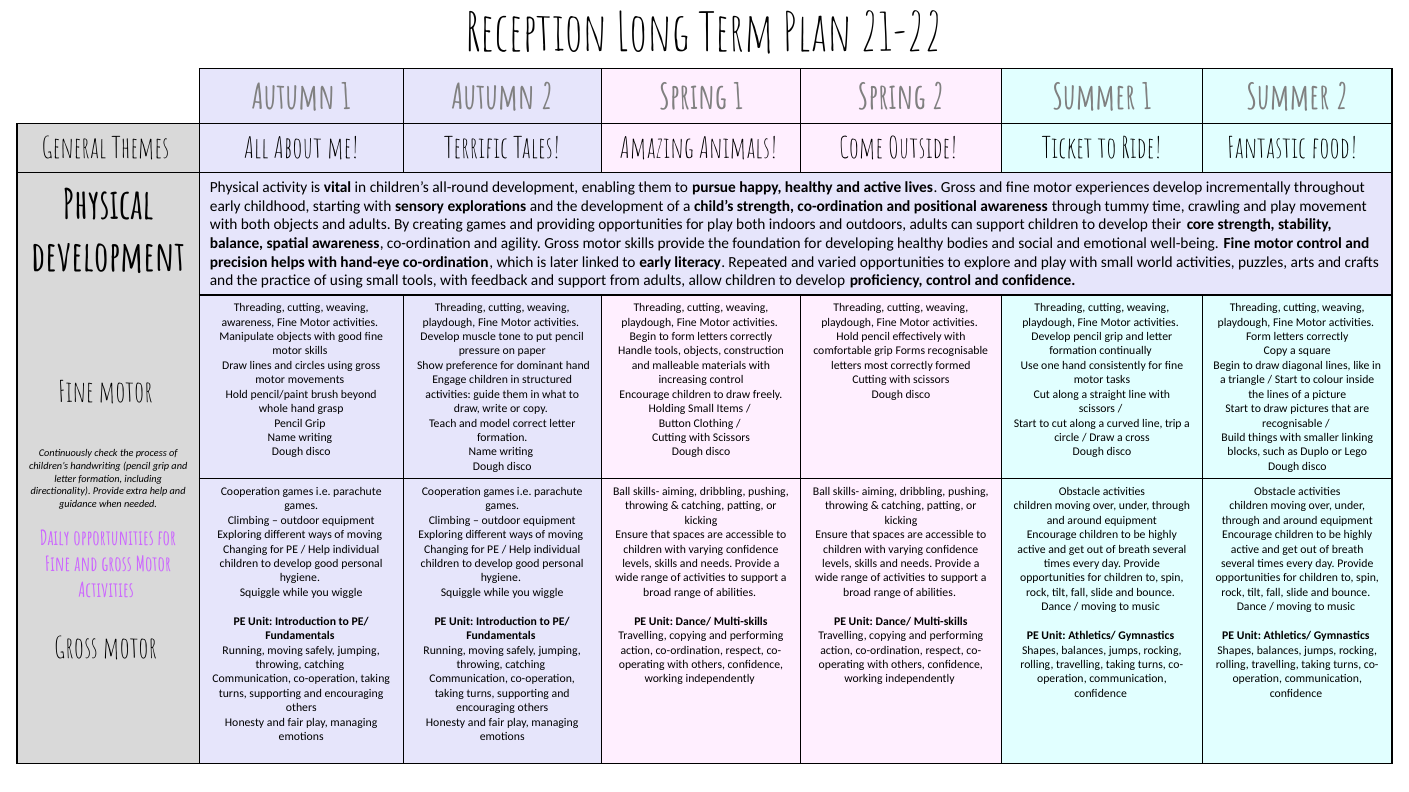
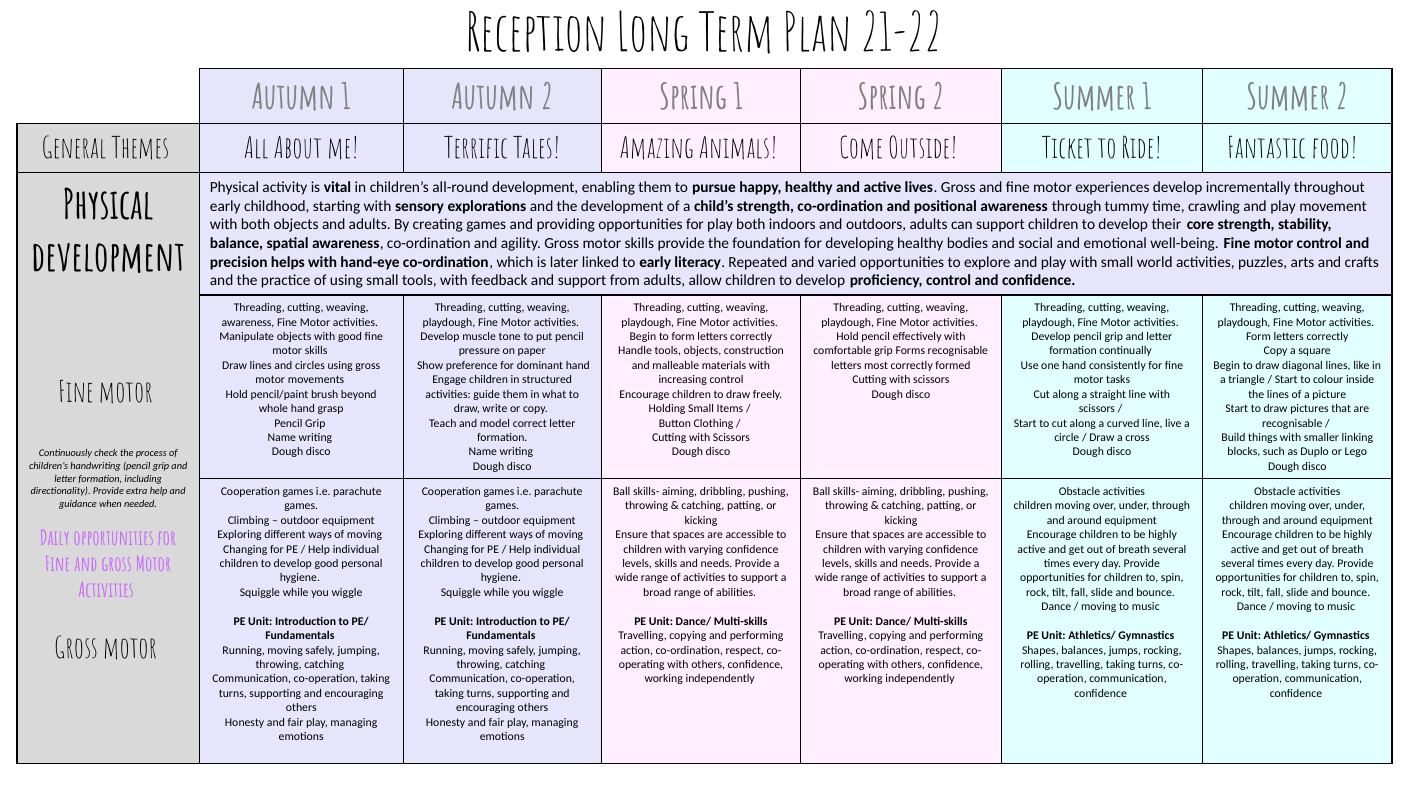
trip: trip -> live (1173, 423)
